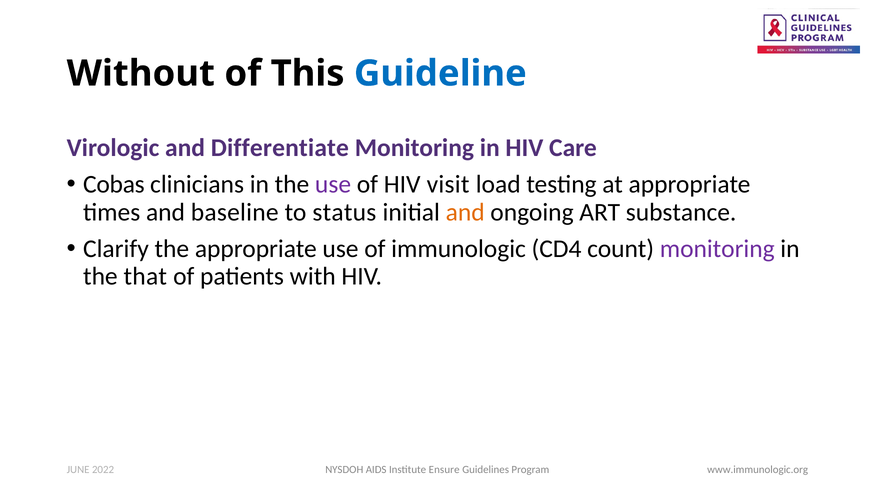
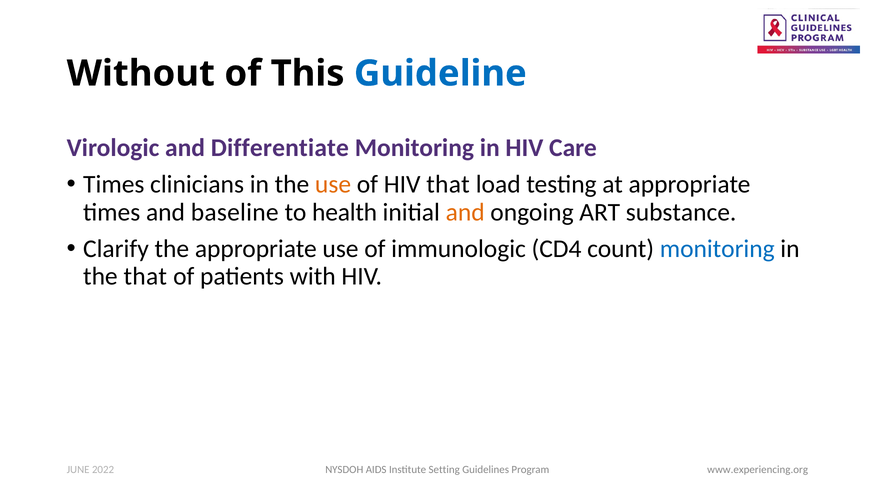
Cobas: Cobas -> Times (114, 185)
use colour: purple -> orange (333, 185)
HIV visit: visit -> that (448, 185)
status: status -> health (345, 212)
monitoring colour: purple -> blue (717, 249)
Ensure: Ensure -> Setting (444, 470)
www.immunologic.org: www.immunologic.org -> www.experiencing.org (758, 470)
